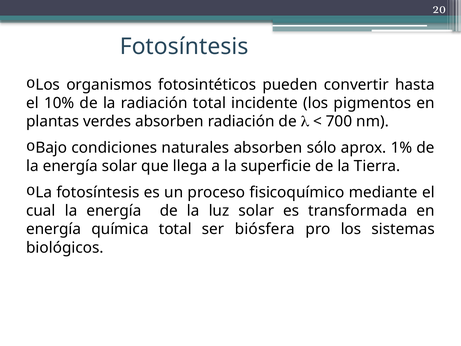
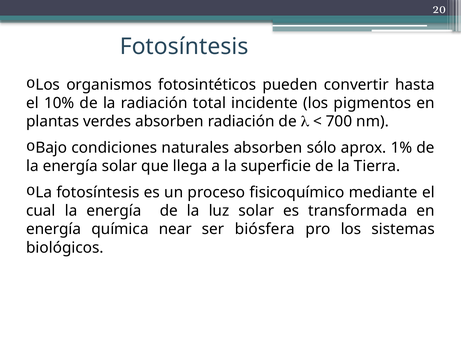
química total: total -> near (175, 229)
